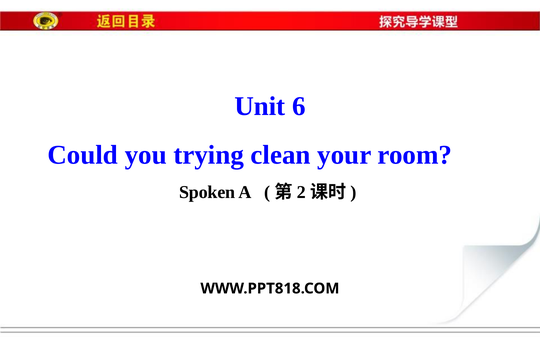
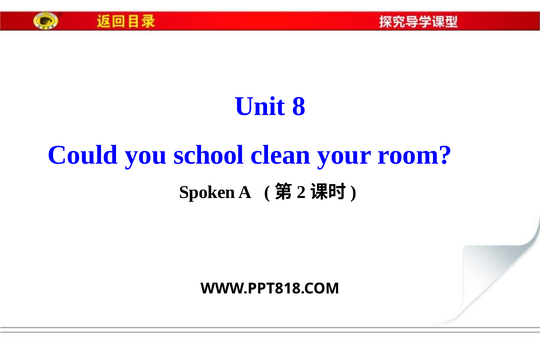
6: 6 -> 8 (299, 106)
trying: trying -> school (209, 155)
